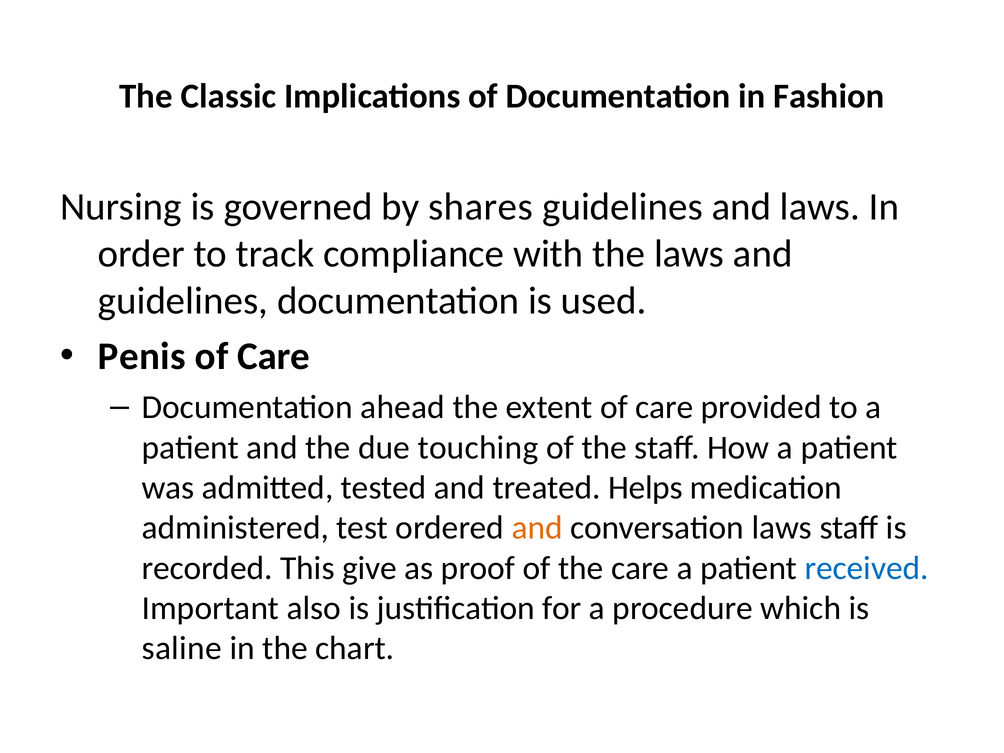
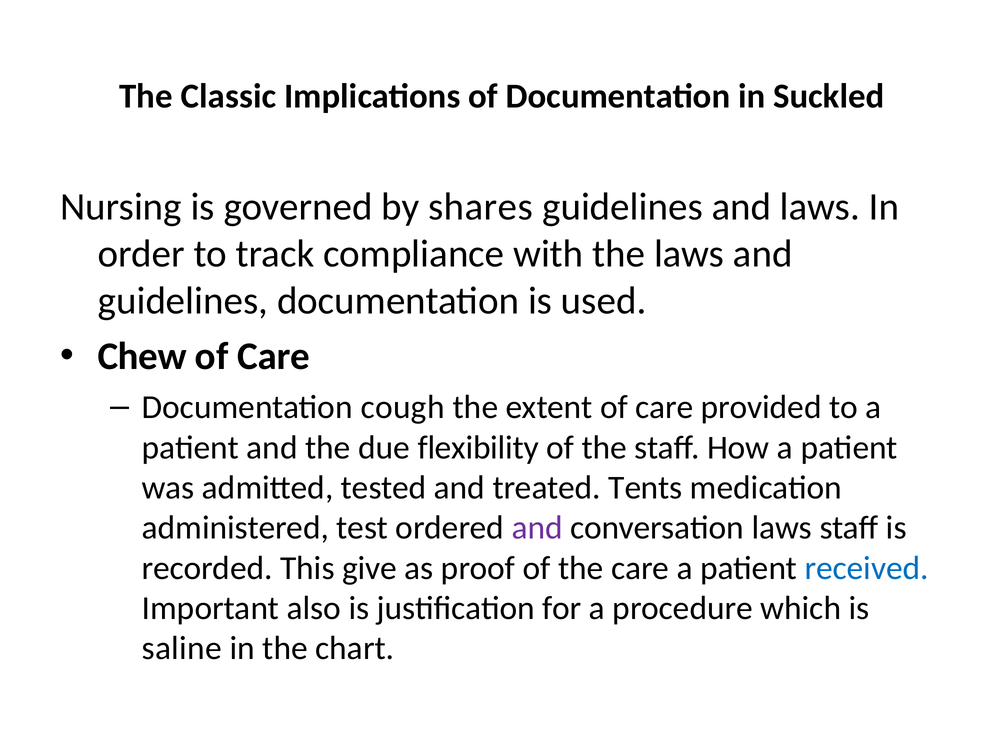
Fashion: Fashion -> Suckled (829, 96)
Penis: Penis -> Chew (142, 356)
ahead: ahead -> cough (403, 407)
touching: touching -> flexibility (478, 448)
Helps: Helps -> Tents (645, 488)
and colour: orange -> purple (537, 528)
